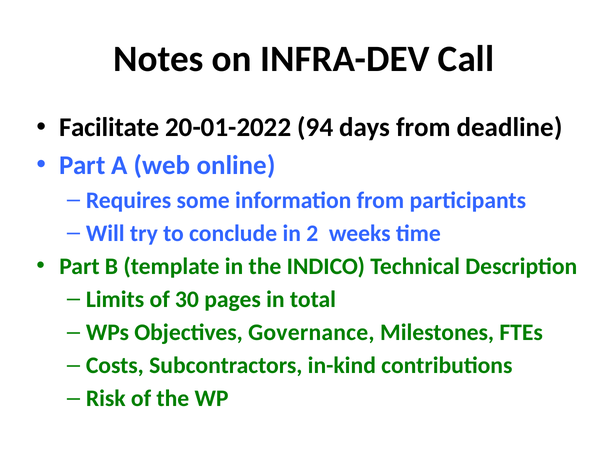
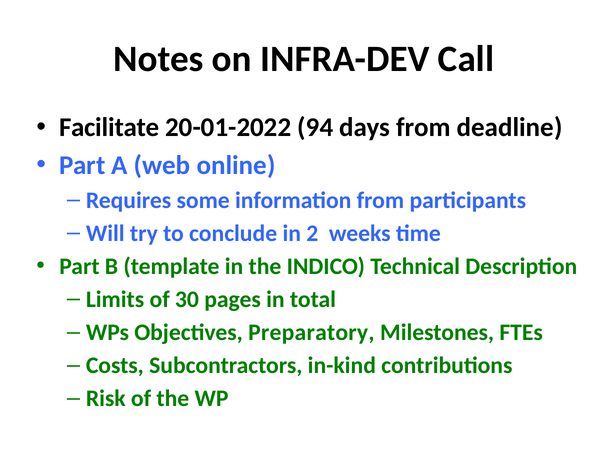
Governance: Governance -> Preparatory (311, 333)
